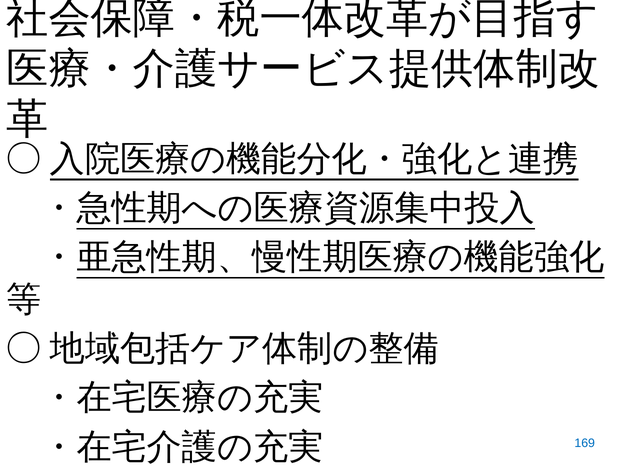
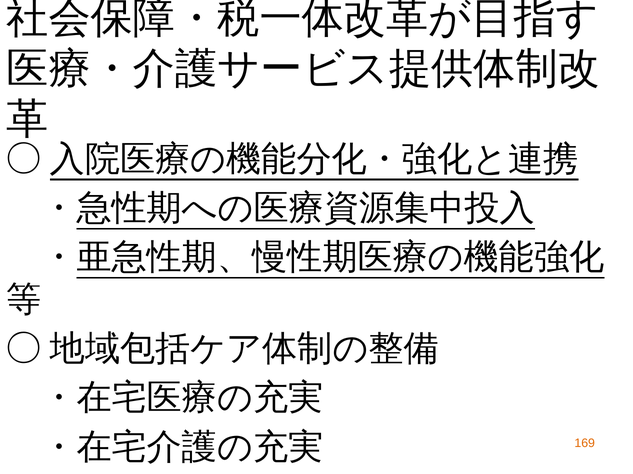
169 colour: blue -> orange (585, 444)
